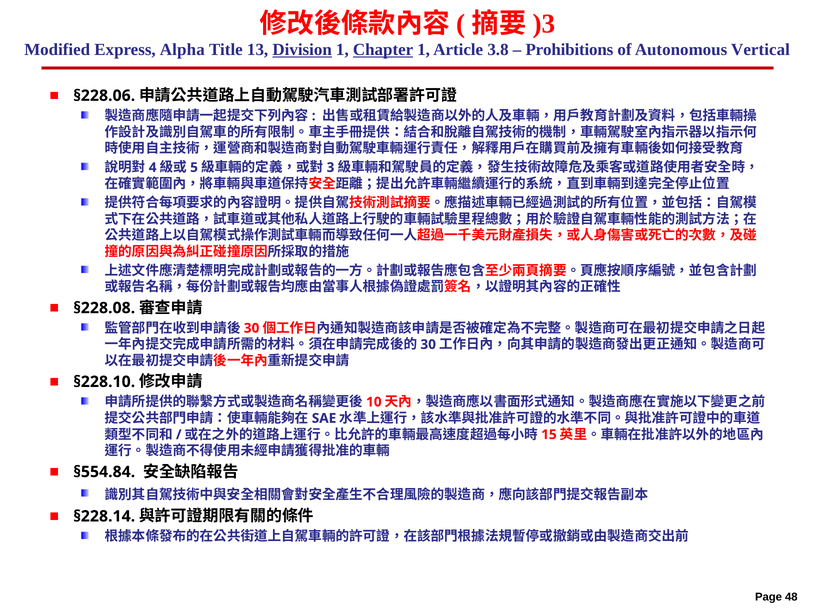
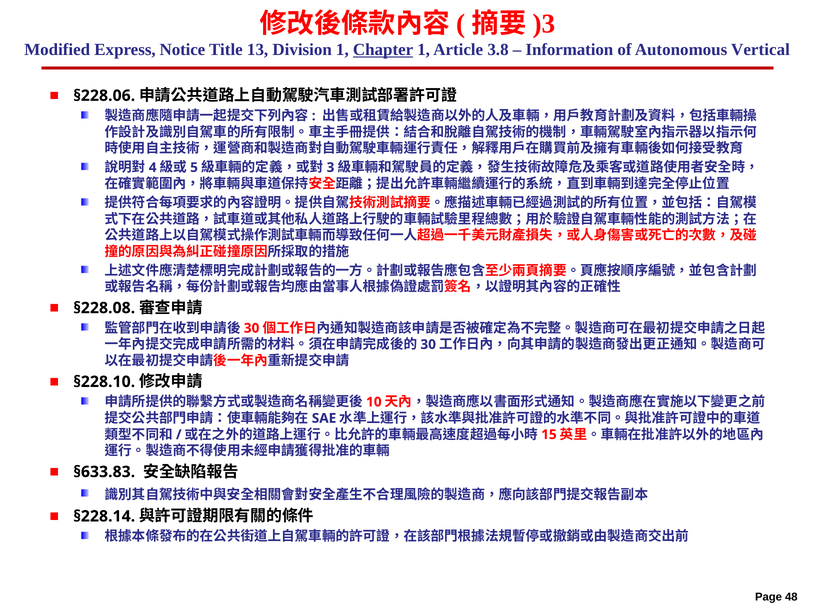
Alpha: Alpha -> Notice (182, 50)
Division underline: present -> none (302, 50)
Prohibitions: Prohibitions -> Information (569, 50)
§554.84: §554.84 -> §633.83 (104, 472)
